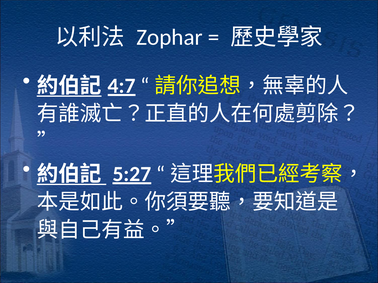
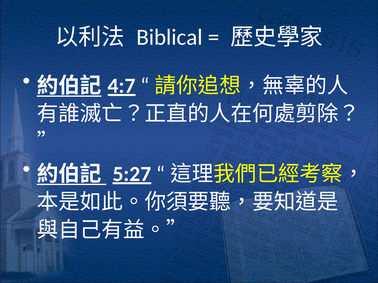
Zophar: Zophar -> Biblical (170, 37)
